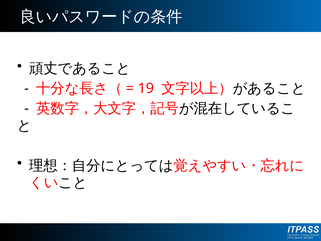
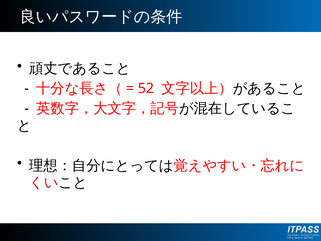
19: 19 -> 52 (146, 88)
